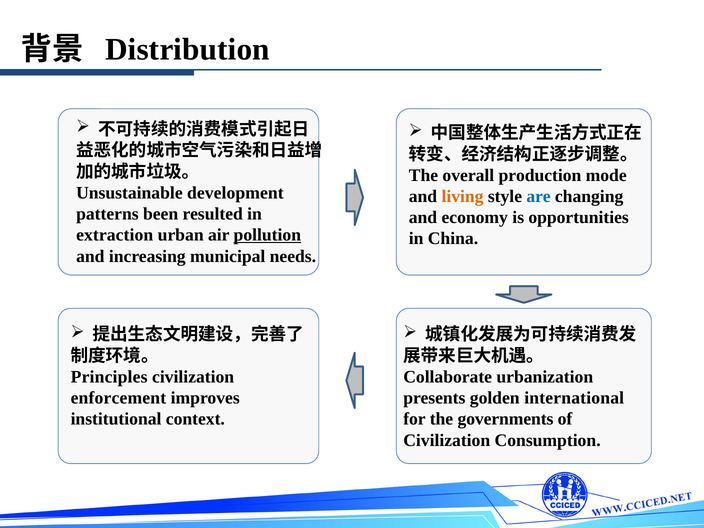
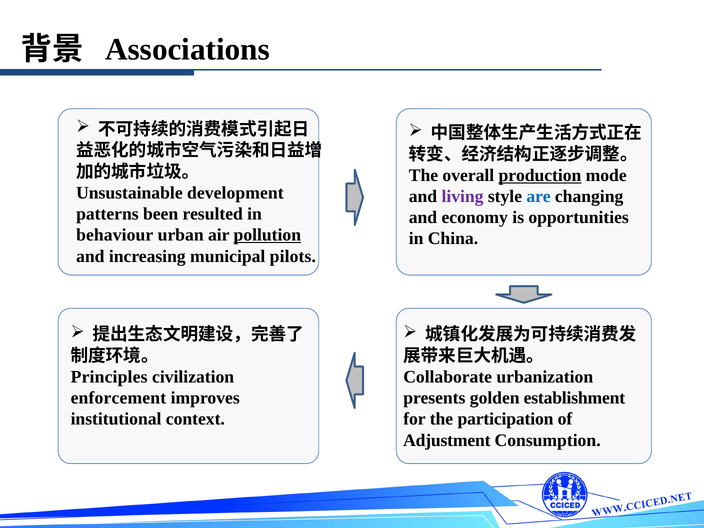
Distribution: Distribution -> Associations (188, 49)
production underline: none -> present (540, 175)
living colour: orange -> purple (463, 196)
extraction: extraction -> behaviour (115, 235)
needs: needs -> pilots (293, 256)
international: international -> establishment (574, 398)
governments: governments -> participation (506, 419)
Civilization: Civilization -> Adjustment (447, 440)
